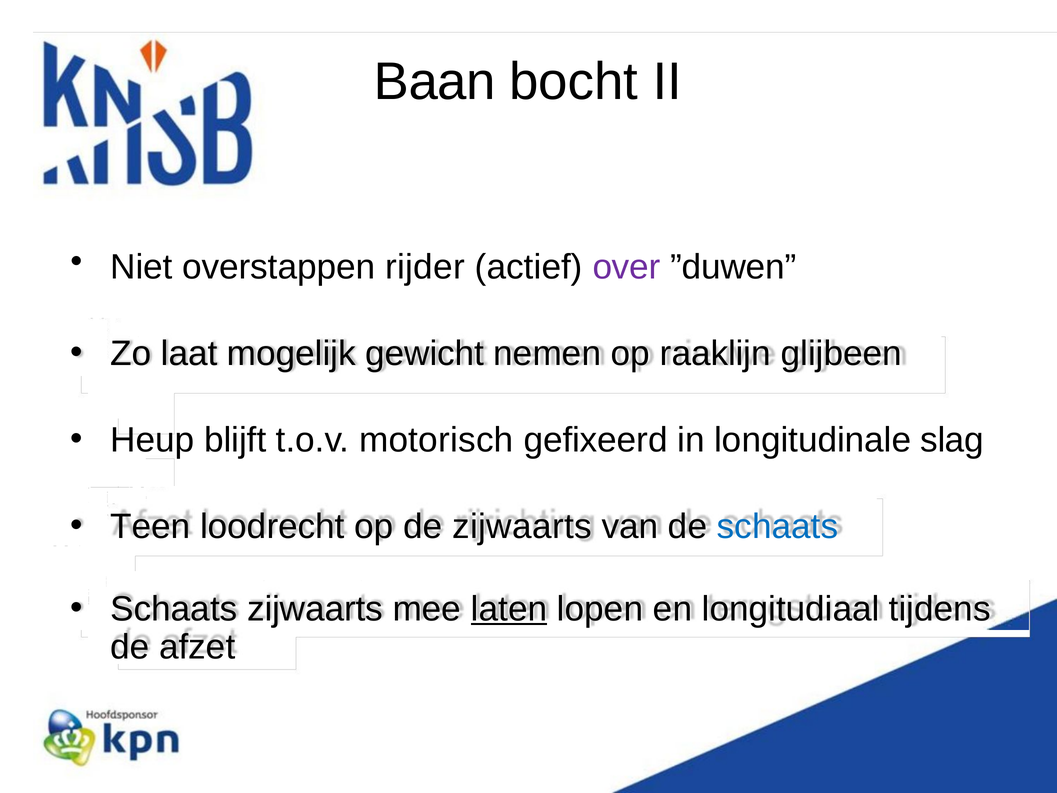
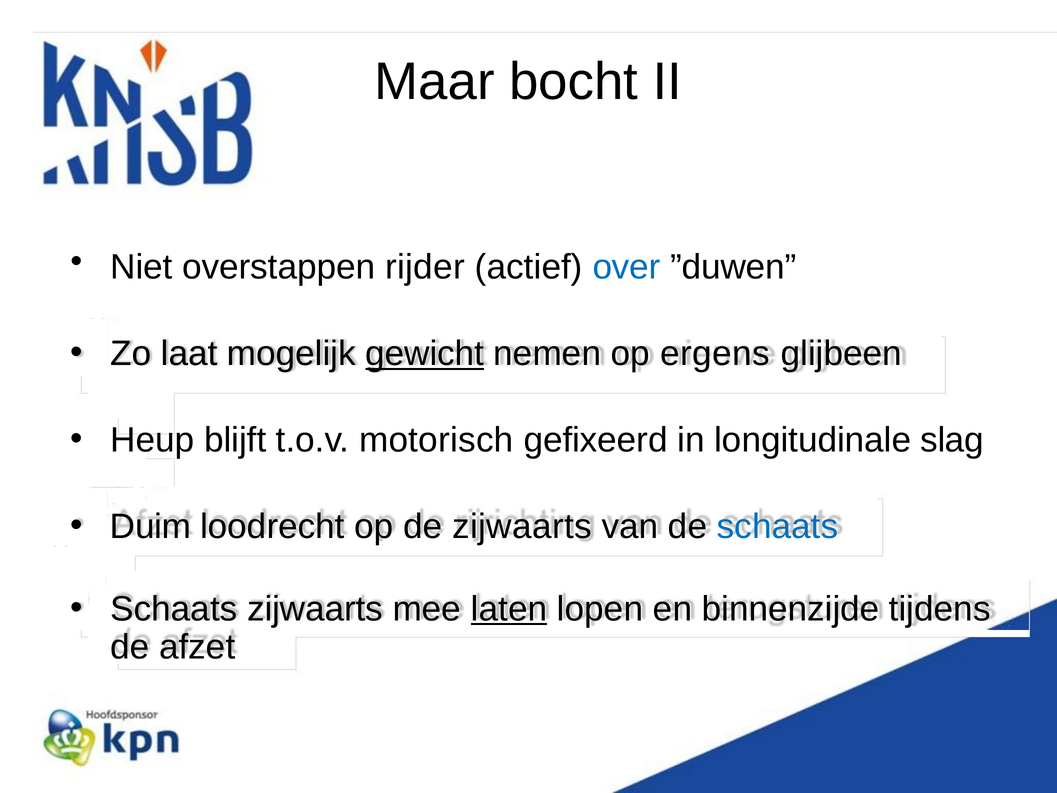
Baan: Baan -> Maar (434, 82)
over colour: purple -> blue (627, 267)
gewicht underline: none -> present (425, 354)
raaklijn: raaklijn -> ergens (715, 354)
Teen: Teen -> Duim (151, 527)
longitudiaal: longitudiaal -> binnenzijde (791, 609)
